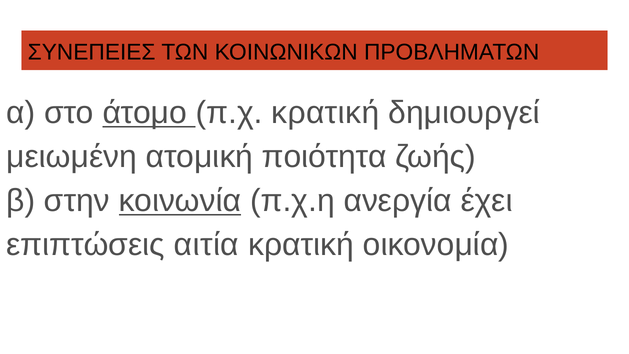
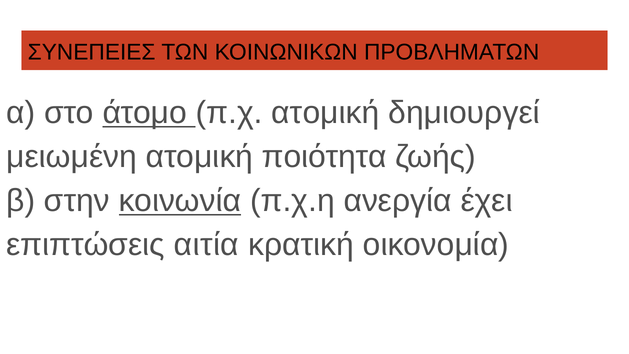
π.χ κρατική: κρατική -> ατομική (326, 113)
